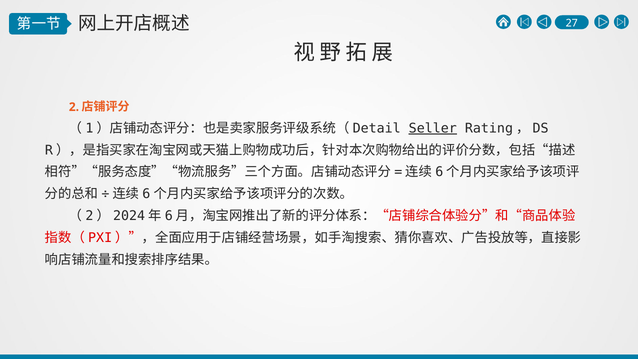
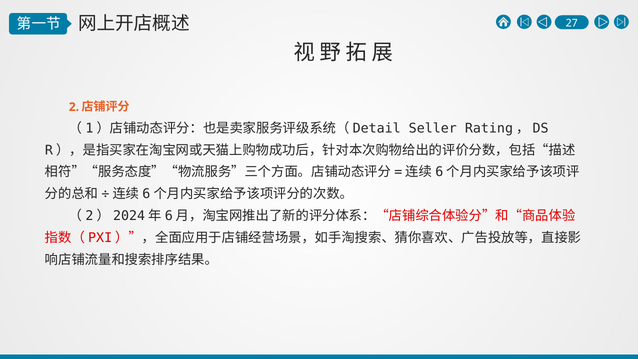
Seller underline: present -> none (433, 128)
